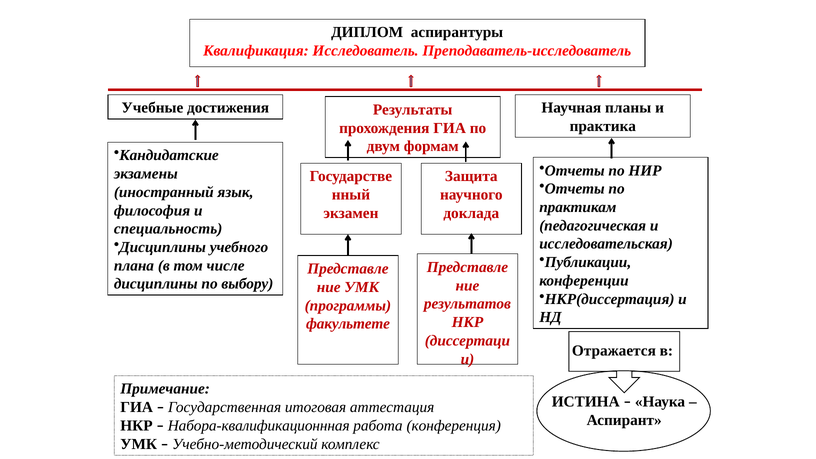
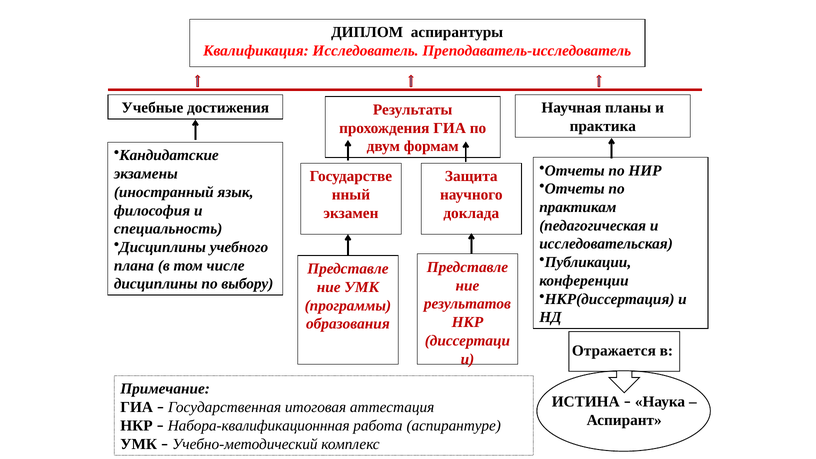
факультете: факультете -> образования (348, 324)
конференция: конференция -> аспирантуре (454, 426)
